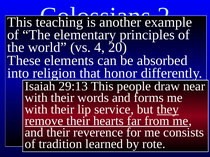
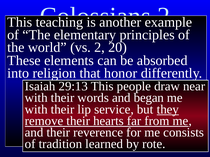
vs 4: 4 -> 2 (100, 47)
forms: forms -> began (149, 98)
